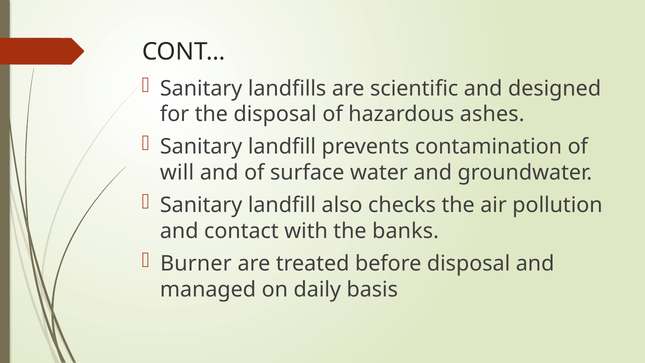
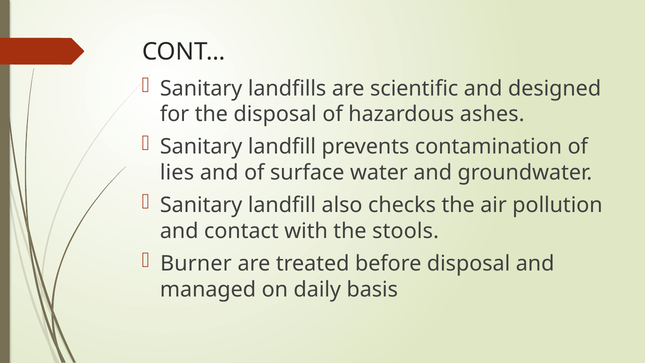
will: will -> lies (177, 173)
banks: banks -> stools (406, 231)
